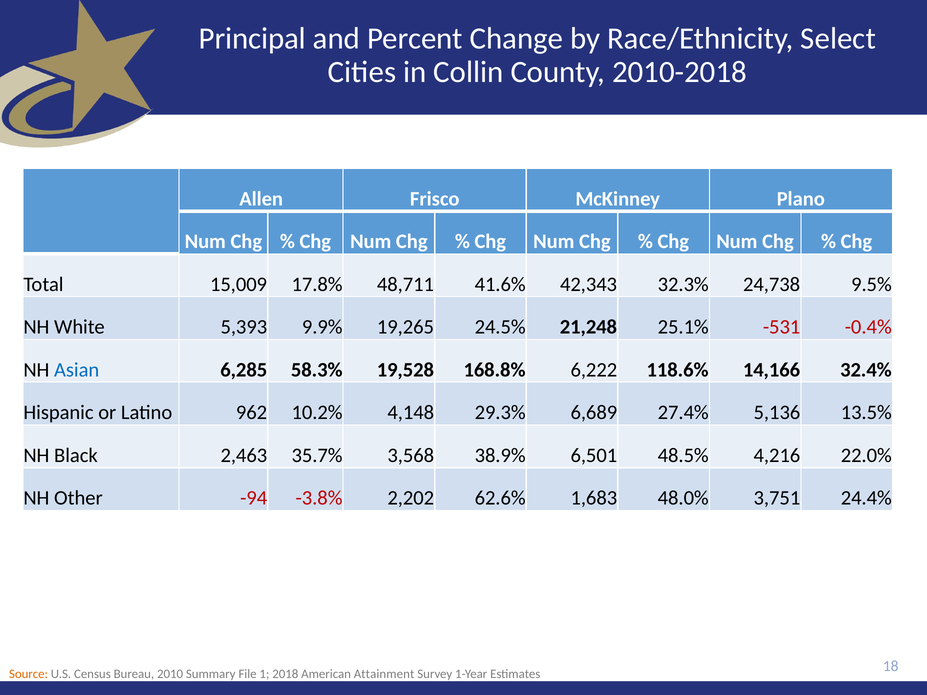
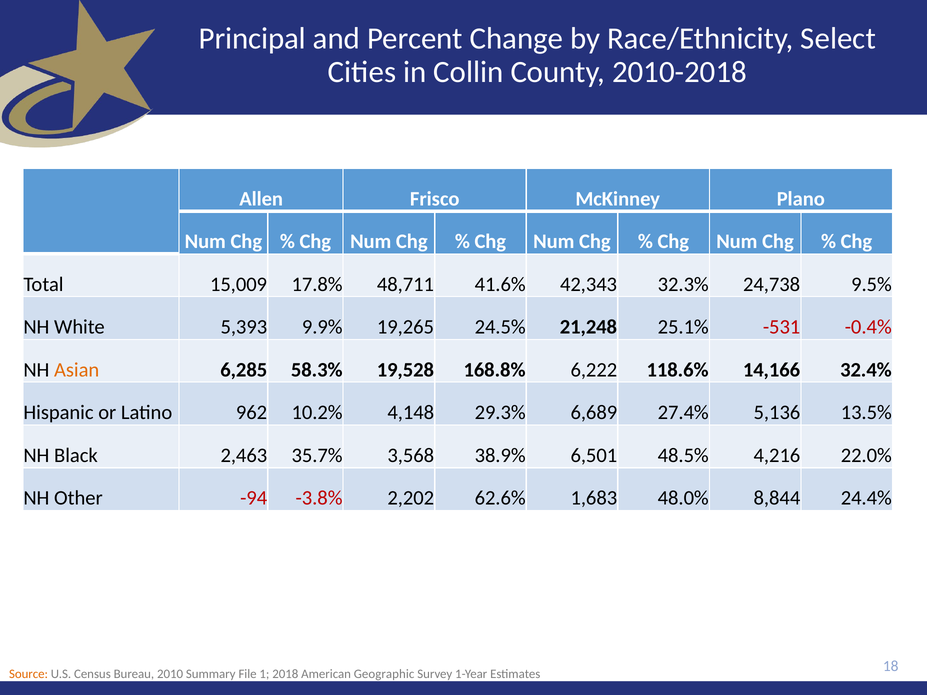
Asian colour: blue -> orange (77, 370)
3,751: 3,751 -> 8,844 (777, 498)
Attainment: Attainment -> Geographic (384, 674)
